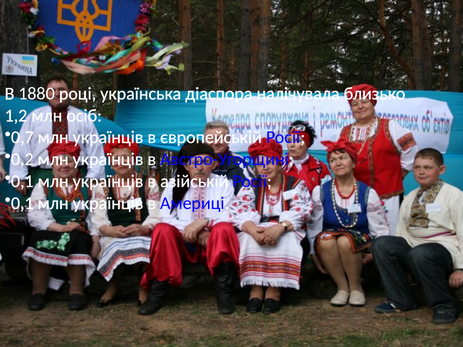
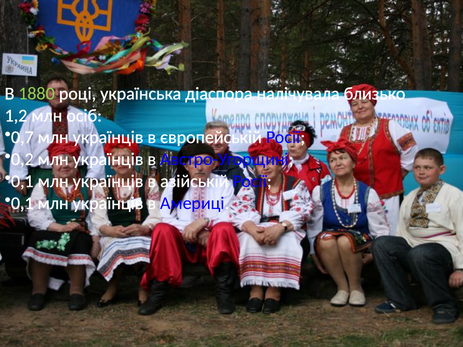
1880 colour: white -> light green (37, 94)
